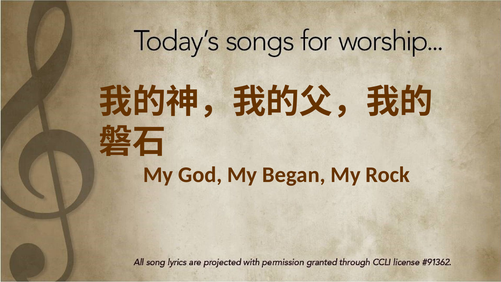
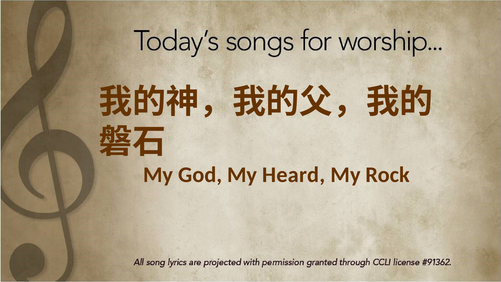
Began: Began -> Heard (294, 175)
